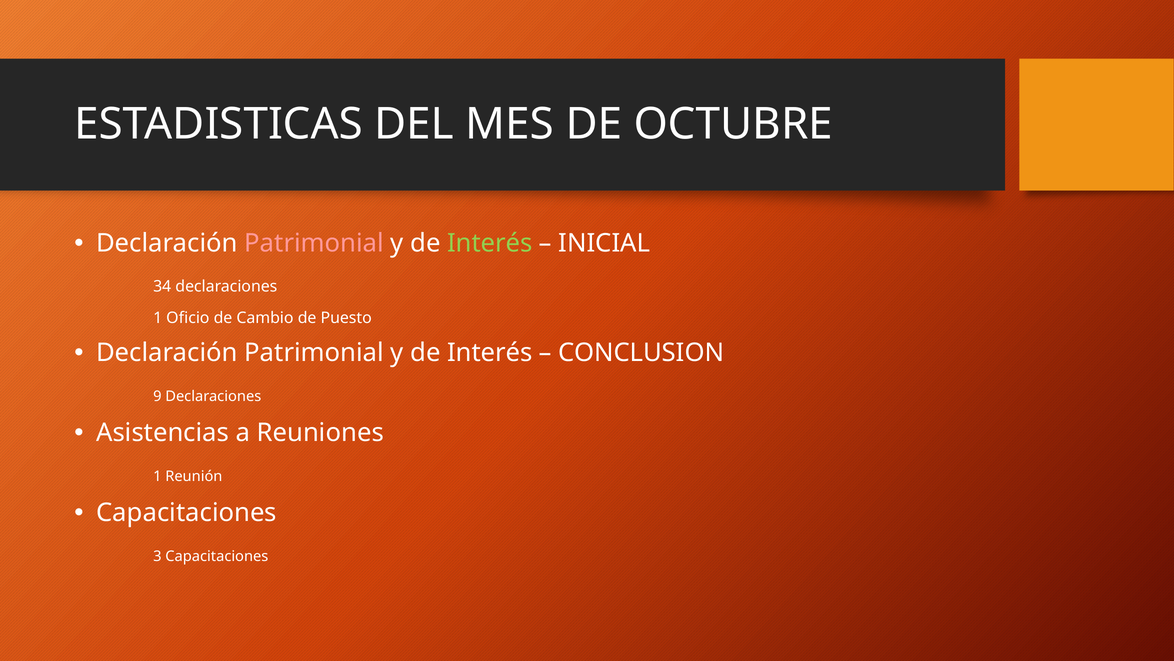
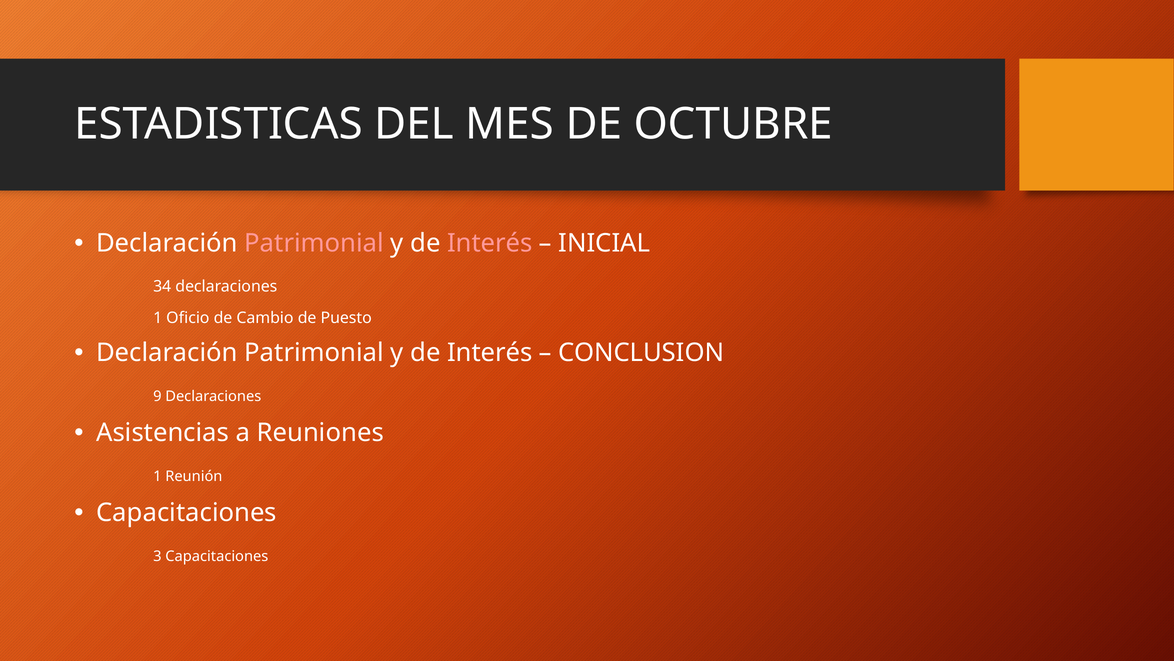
Interés colour: light green -> pink (490, 243)
